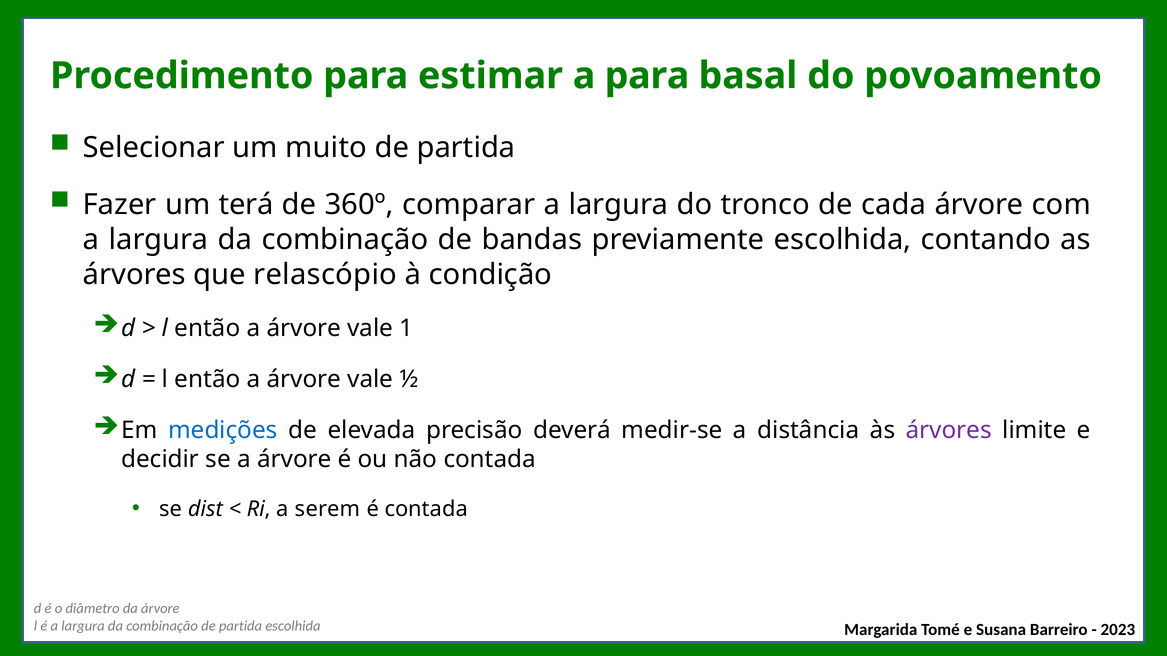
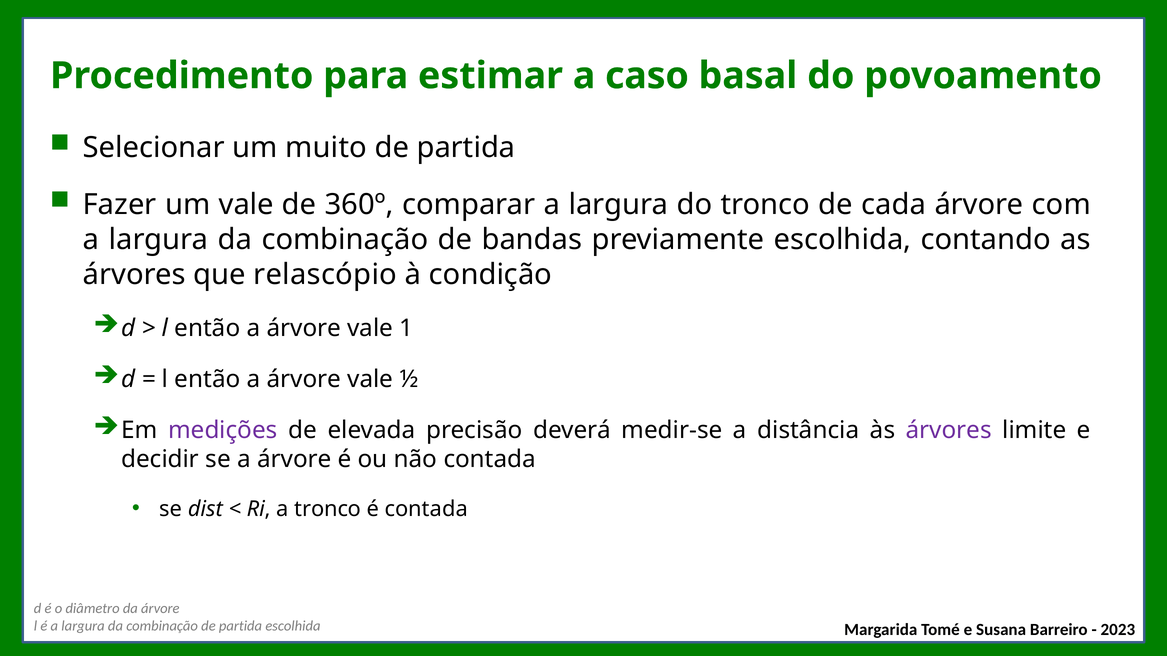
a para: para -> caso (647, 76)
um terá: terá -> vale (246, 205)
medições colour: blue -> purple (223, 431)
a serem: serem -> tronco (328, 509)
